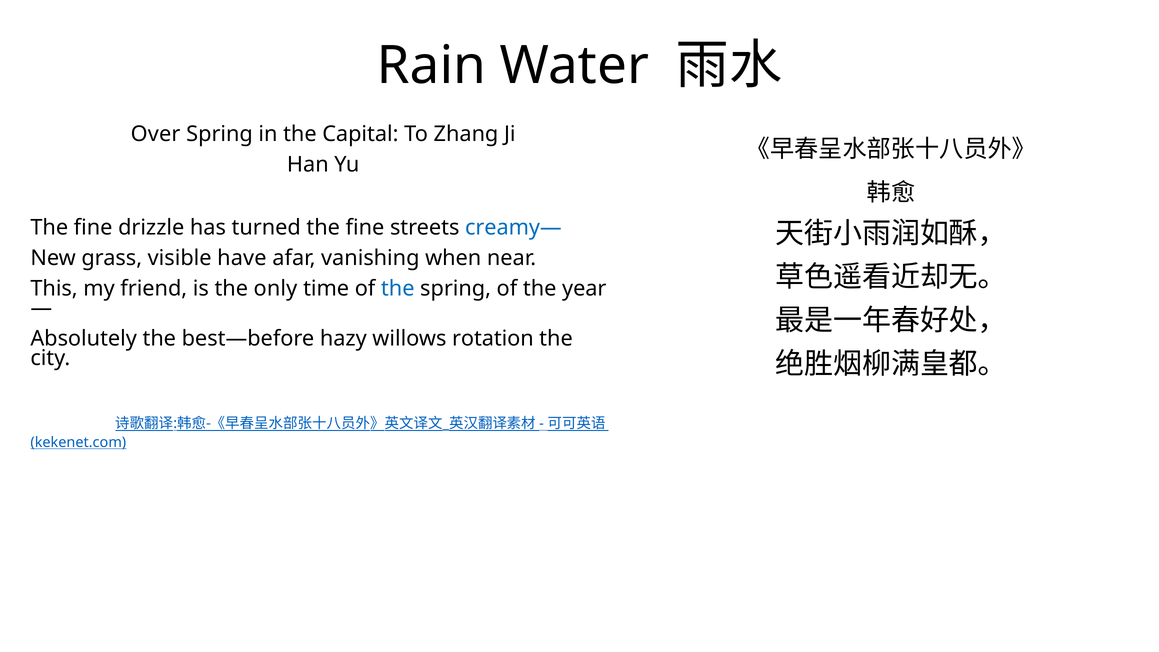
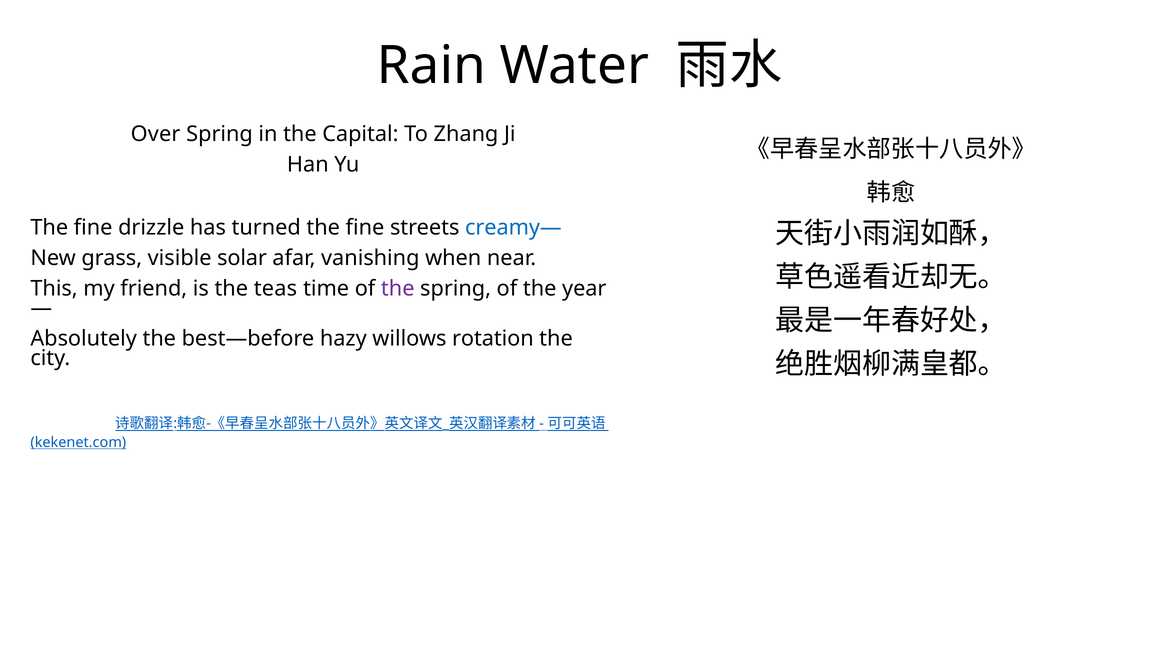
have: have -> solar (242, 258)
only: only -> teas (275, 289)
the colour: blue -> purple (398, 289)
